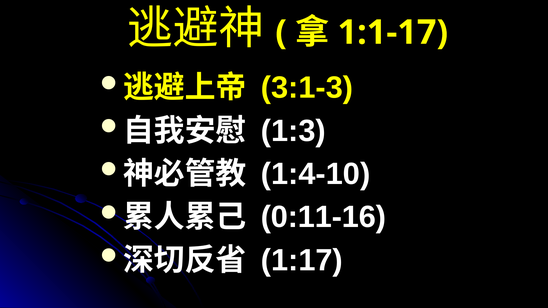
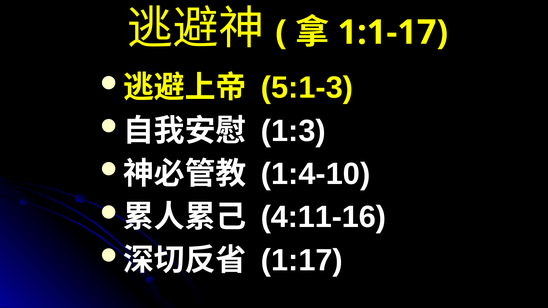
3:1-3: 3:1-3 -> 5:1-3 (307, 88)
0:11-16: 0:11-16 -> 4:11-16 (323, 217)
